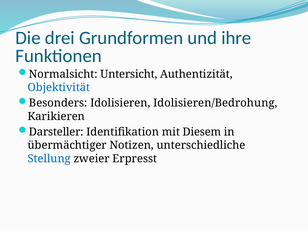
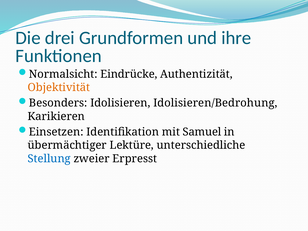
Untersicht: Untersicht -> Eindrücke (129, 74)
Objektivität colour: blue -> orange (59, 87)
Darsteller: Darsteller -> Einsetzen (56, 132)
Diesem: Diesem -> Samuel (202, 132)
Notizen: Notizen -> Lektüre (132, 145)
